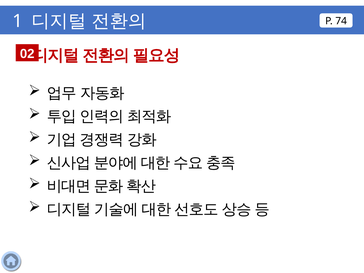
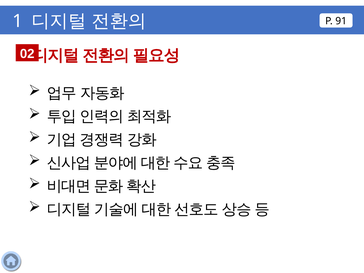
74: 74 -> 91 (341, 21)
